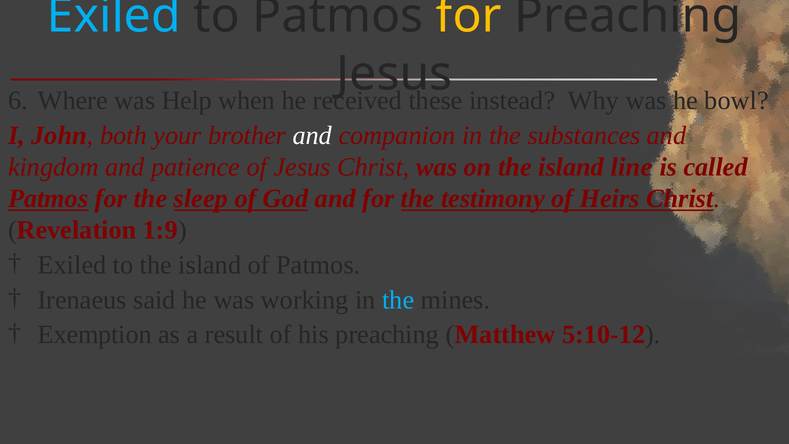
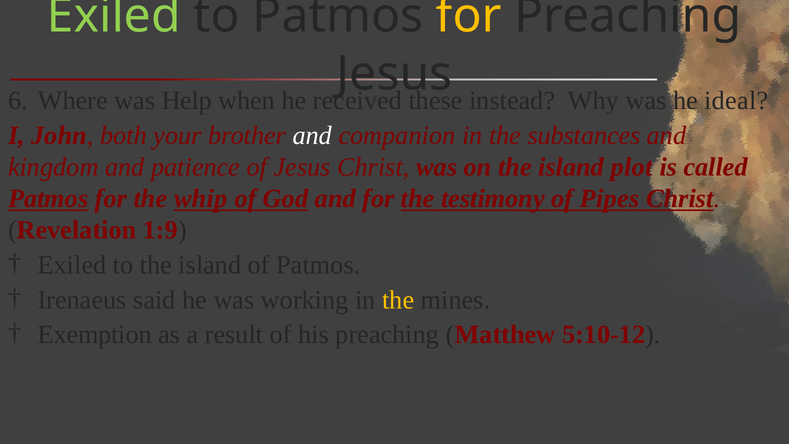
Exiled colour: light blue -> light green (114, 16)
bowl: bowl -> ideal (736, 100)
line: line -> plot (632, 167)
sleep: sleep -> whip (201, 198)
Heirs: Heirs -> Pipes (610, 198)
the colour: light blue -> yellow (398, 300)
